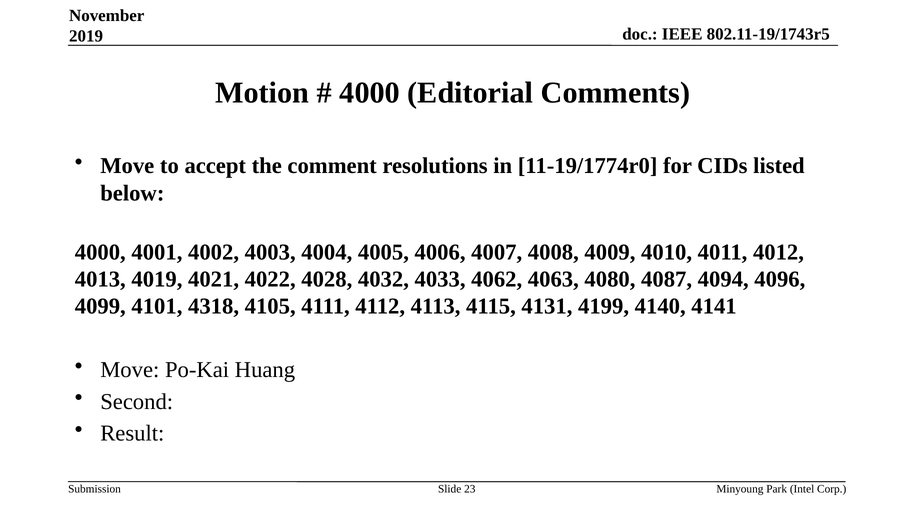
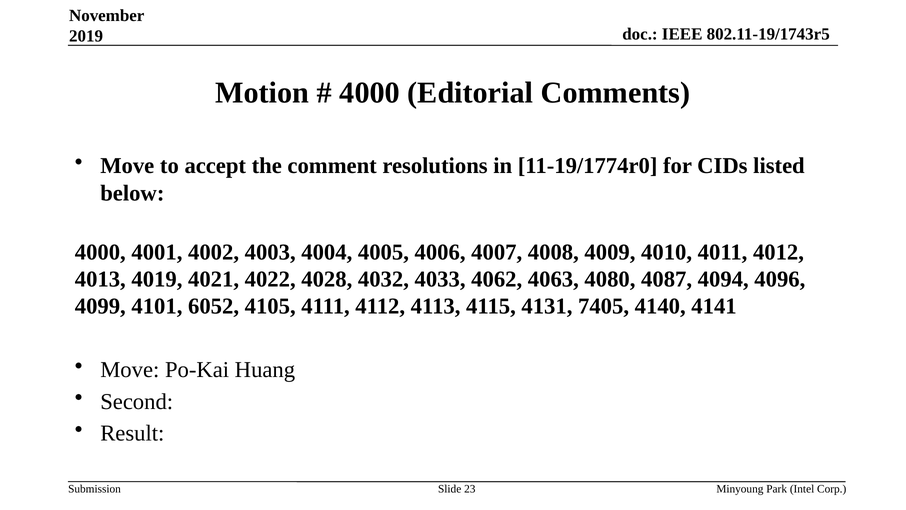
4318: 4318 -> 6052 (214, 306)
4199: 4199 -> 7405 (604, 306)
